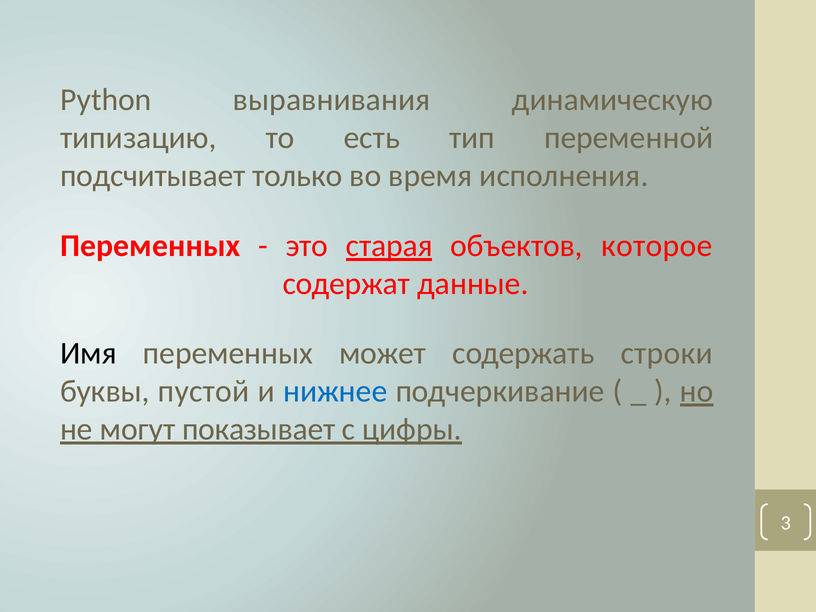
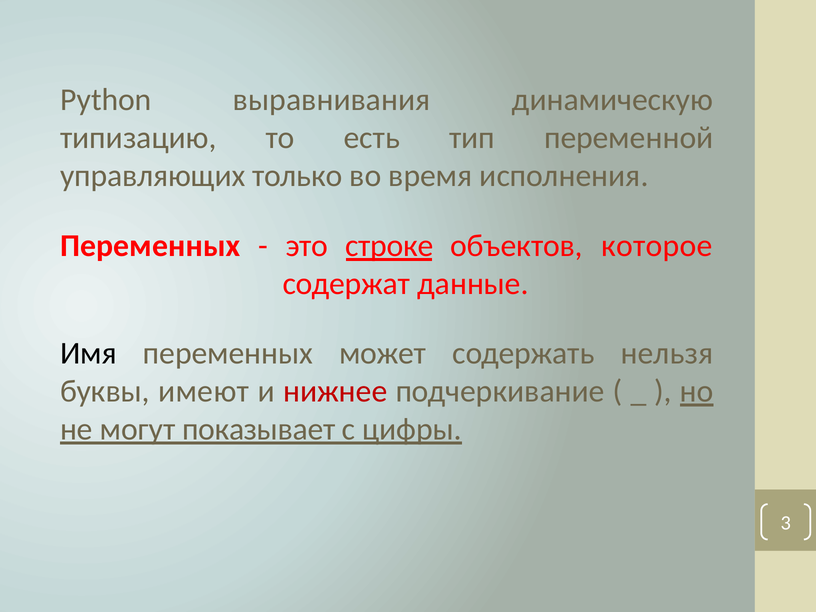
подсчитывает: подсчитывает -> управляющих (153, 176)
старая: старая -> строке (389, 246)
строки: строки -> нельзя (667, 353)
пустой: пустой -> имеют (204, 391)
нижнее colour: blue -> red (335, 391)
